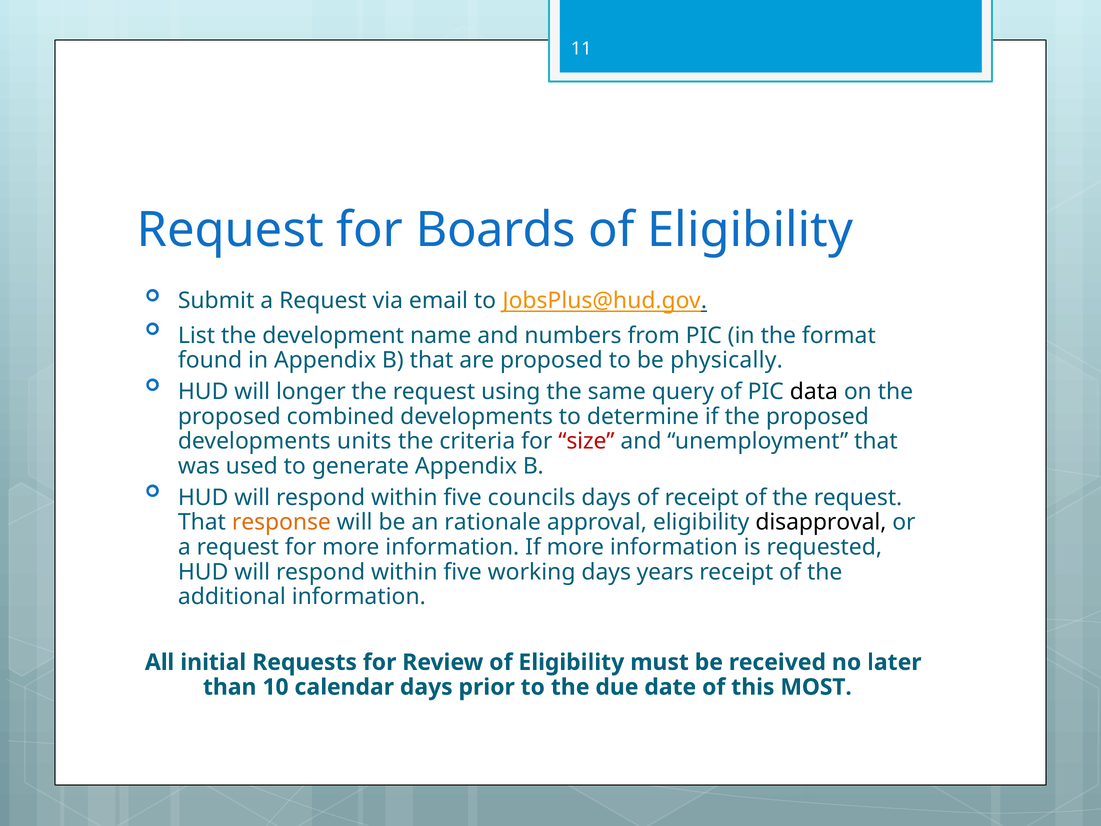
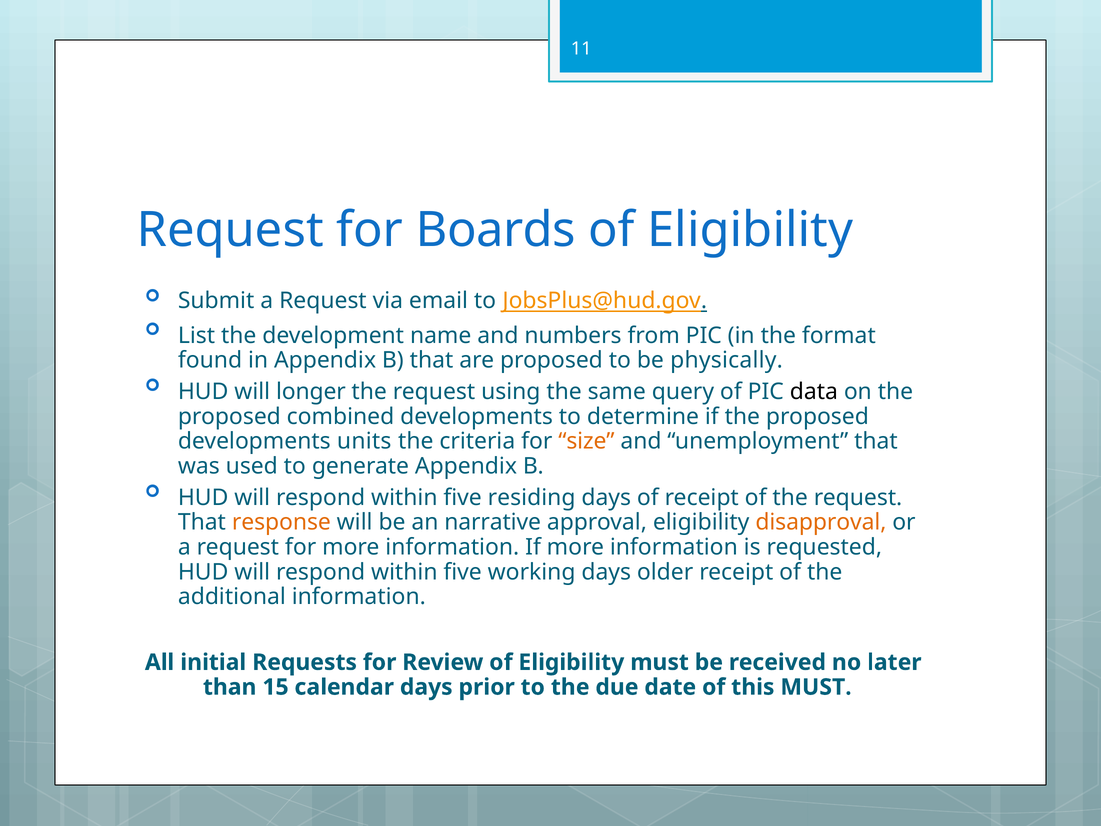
size colour: red -> orange (586, 441)
councils: councils -> residing (532, 497)
rationale: rationale -> narrative (493, 522)
disapproval colour: black -> orange (821, 522)
years: years -> older (665, 572)
10: 10 -> 15 (276, 687)
this MOST: MOST -> MUST (816, 687)
